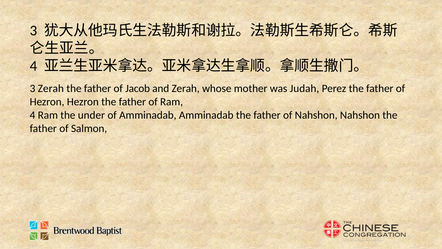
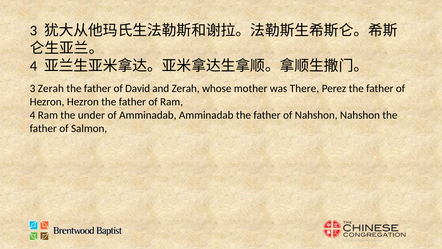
Jacob: Jacob -> David (138, 88)
Judah: Judah -> There (304, 88)
